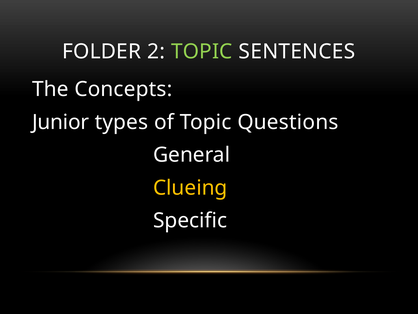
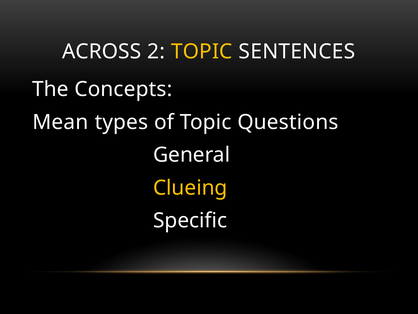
FOLDER: FOLDER -> ACROSS (102, 52)
TOPIC colour: light green -> yellow (202, 52)
Junior: Junior -> Mean (60, 122)
